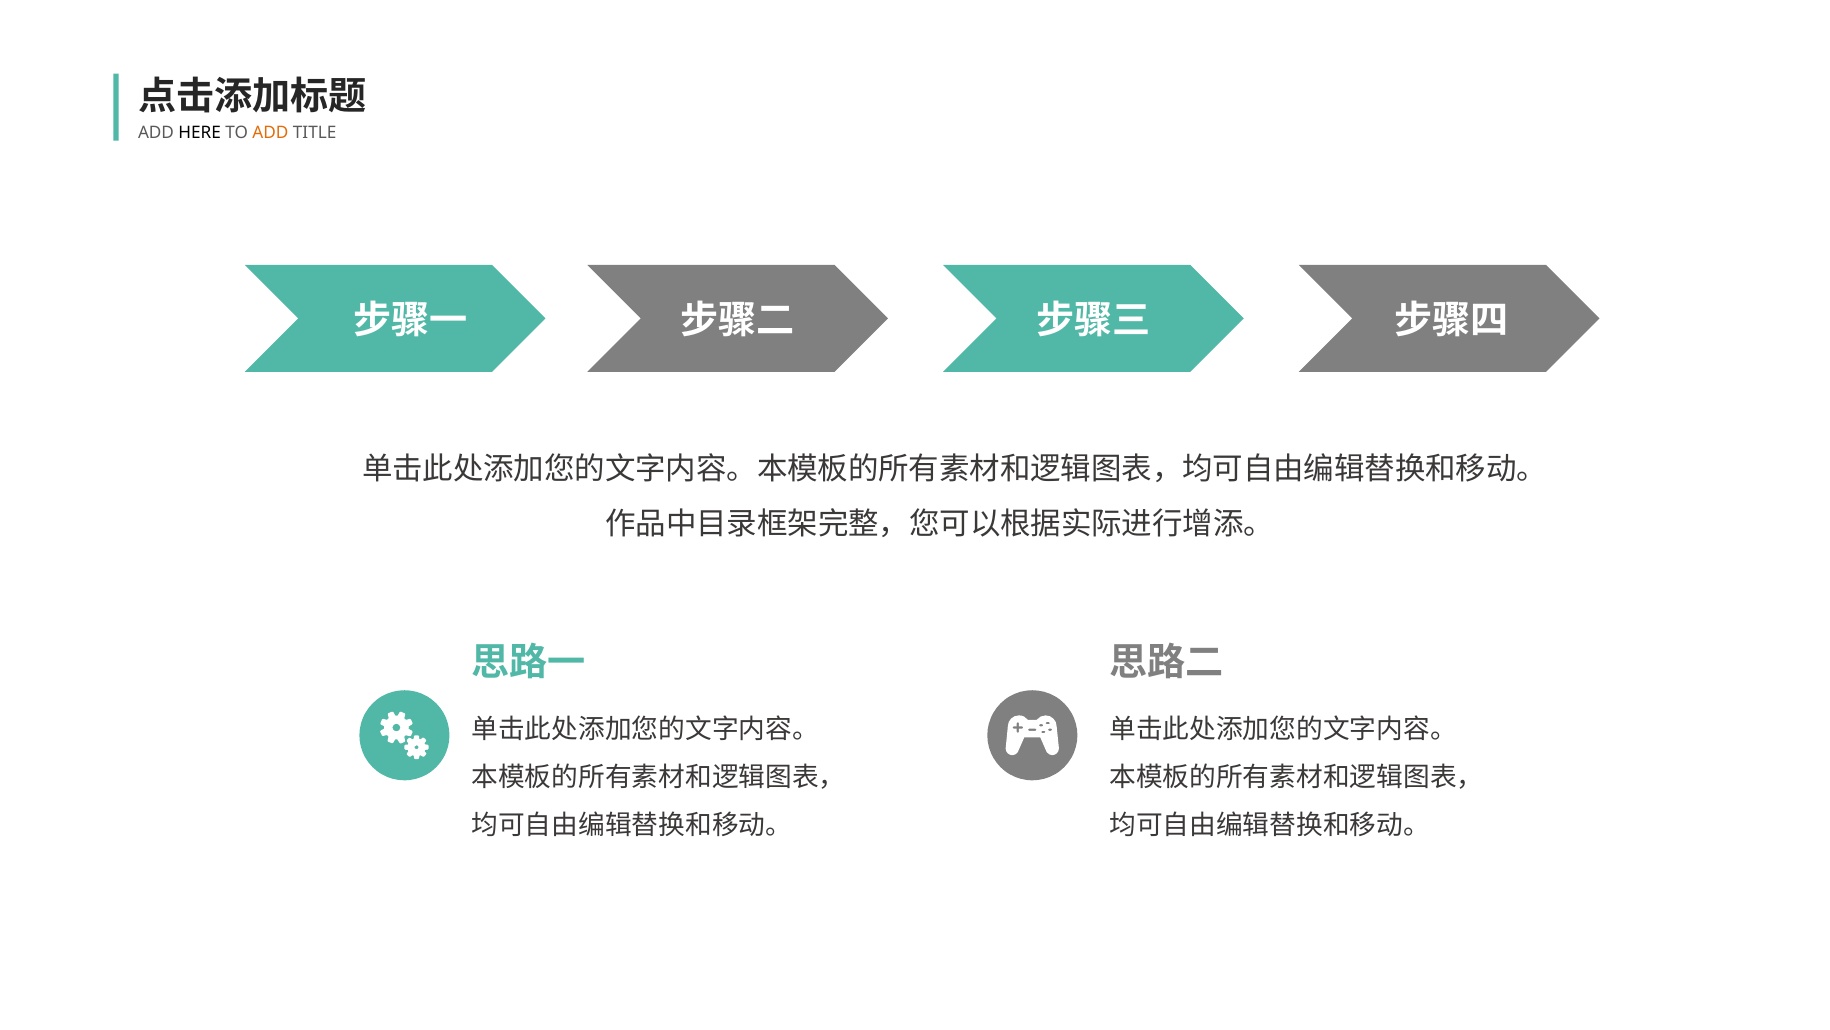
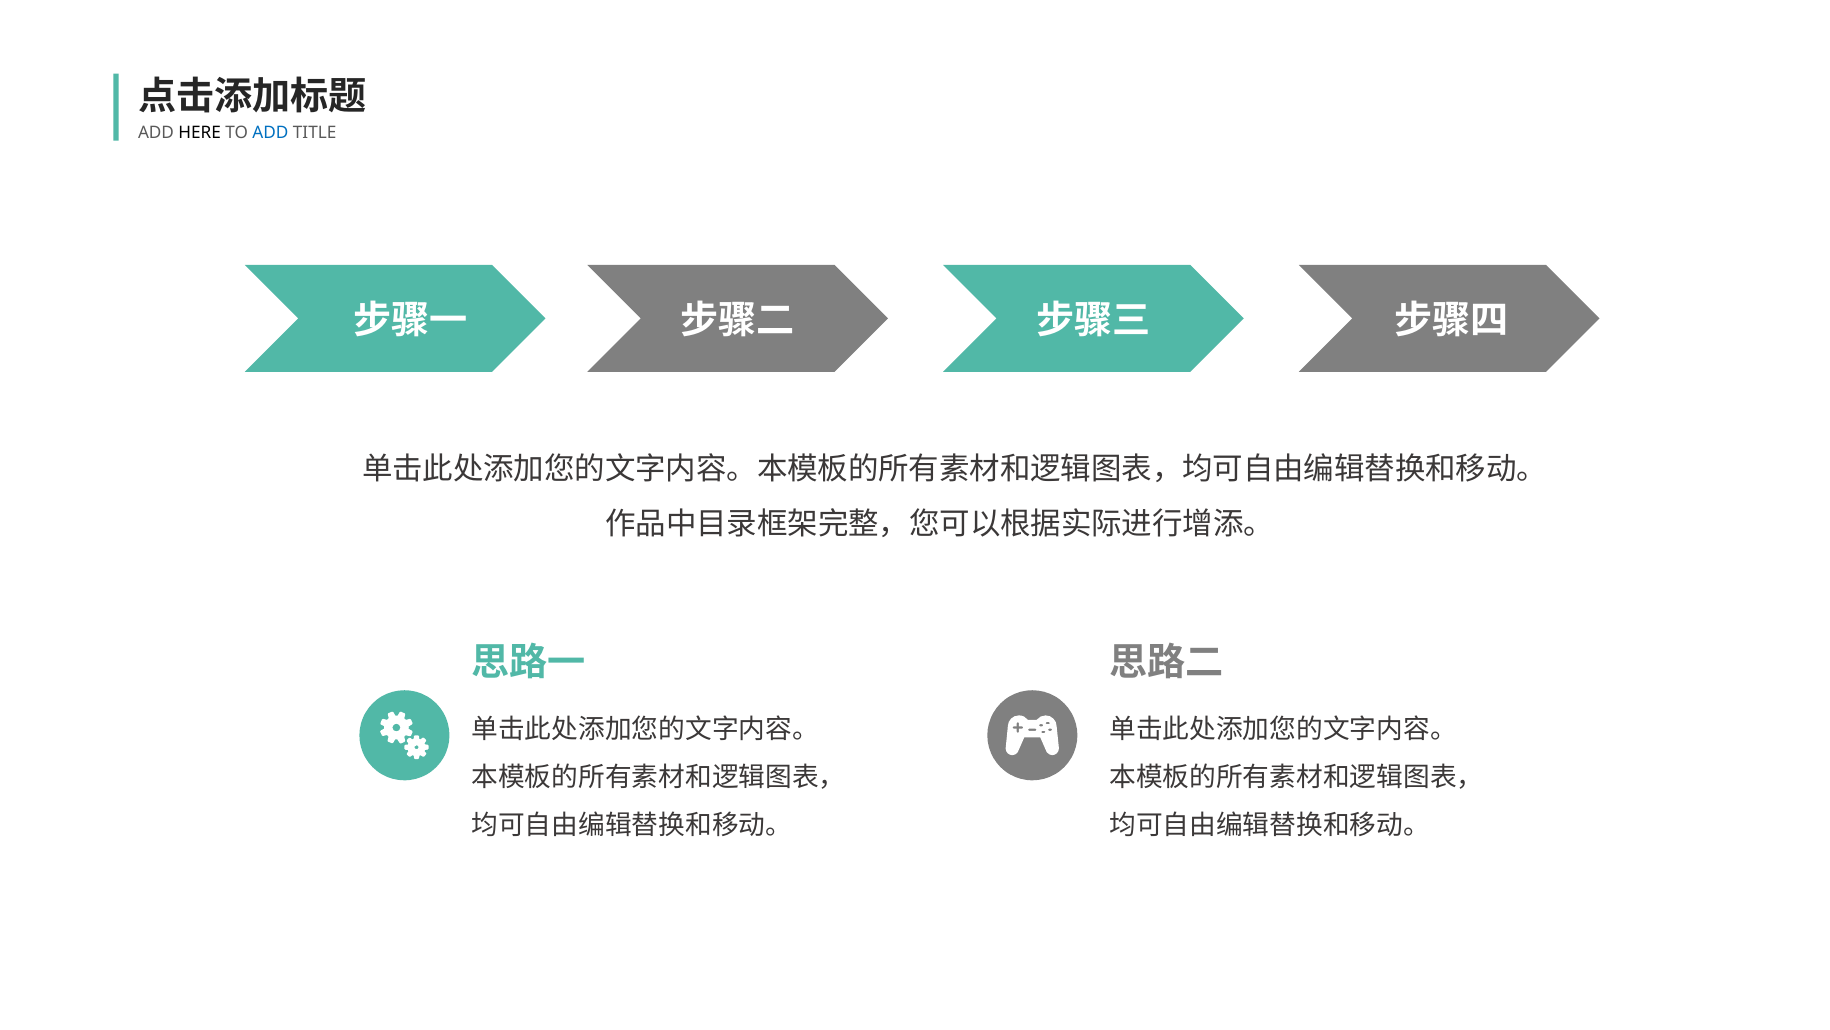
ADD colour: orange -> blue (270, 133)
